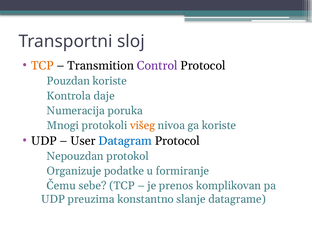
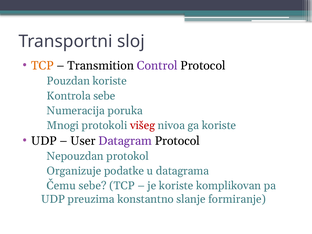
Kontrola daje: daje -> sebe (104, 96)
višeg colour: orange -> red (143, 125)
Datagram colour: blue -> purple (125, 141)
formiranje: formiranje -> datagrama (182, 171)
je prenos: prenos -> koriste (176, 186)
datagrame: datagrame -> formiranje (237, 199)
